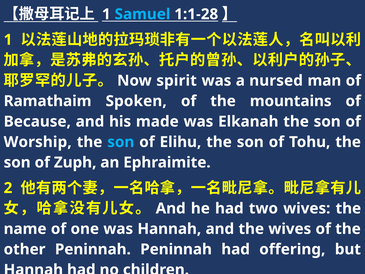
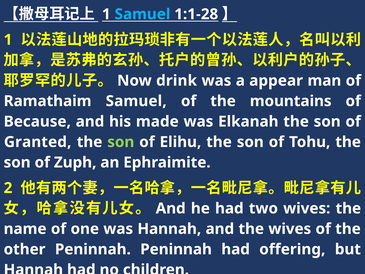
spirit: spirit -> drink (177, 81)
nursed: nursed -> appear (276, 81)
Ramathaim Spoken: Spoken -> Samuel (136, 101)
Worship: Worship -> Granted (38, 142)
son colour: light blue -> light green (121, 142)
